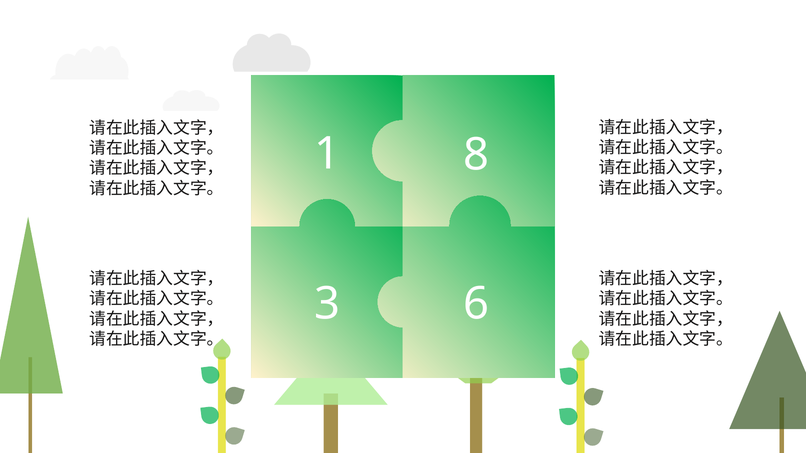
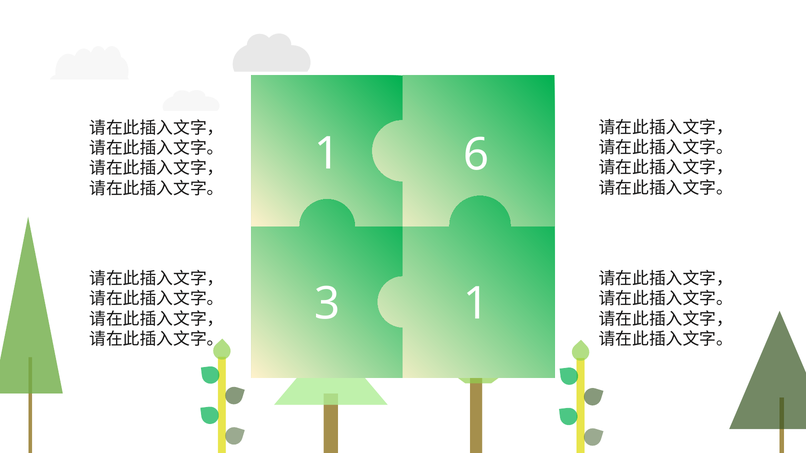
8: 8 -> 6 (476, 155)
3 6: 6 -> 1 (476, 304)
